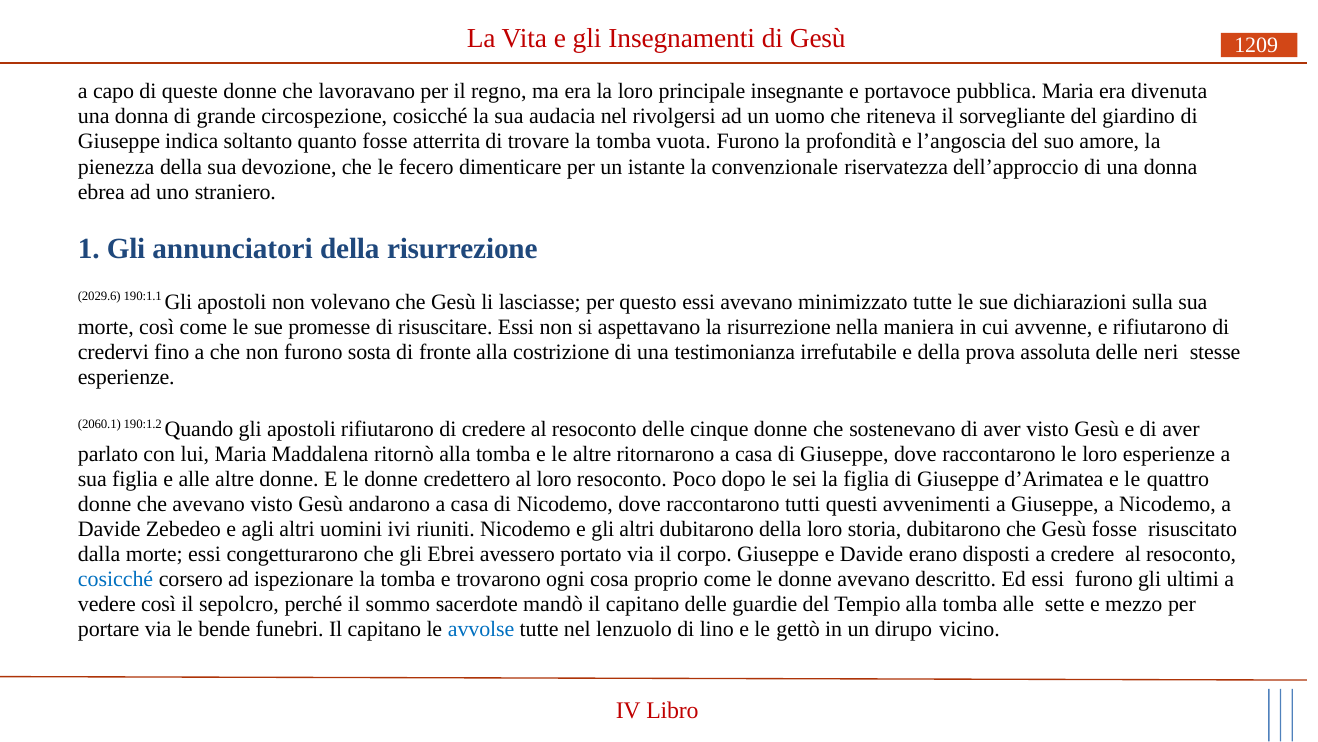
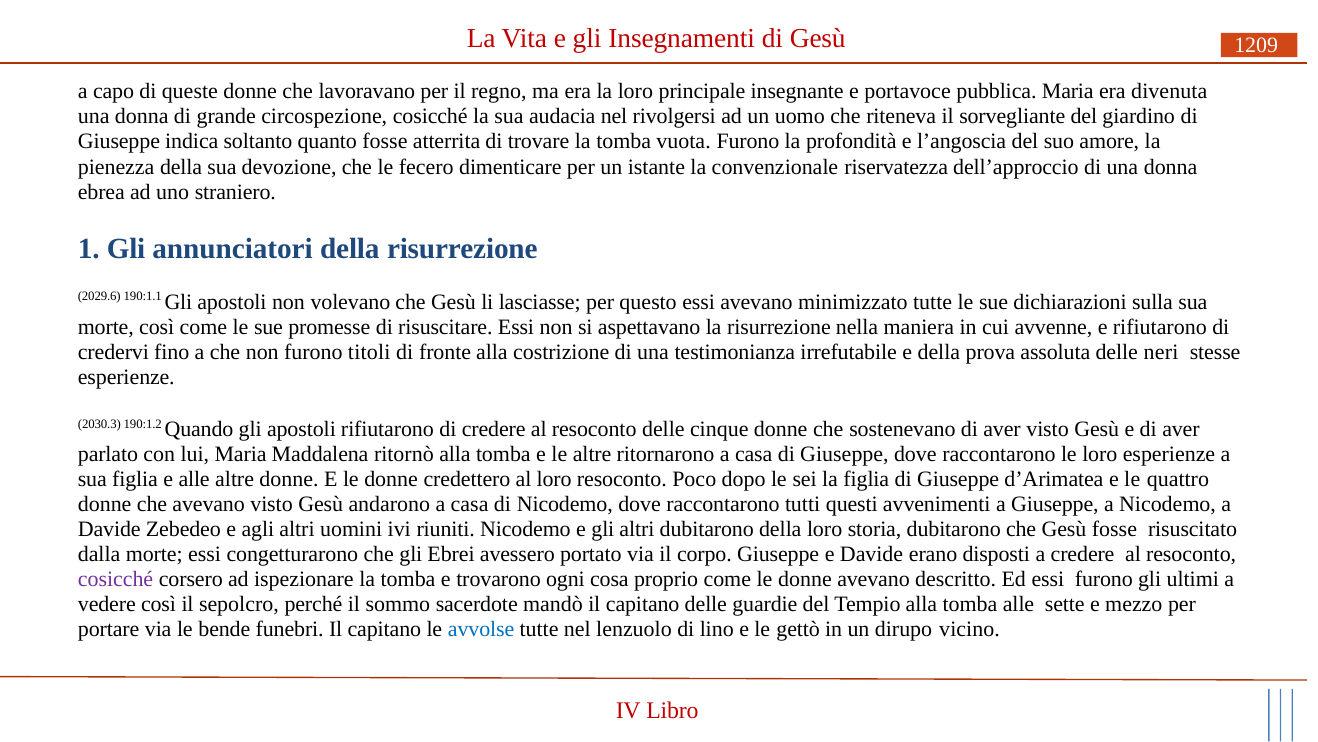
sosta: sosta -> titoli (369, 352)
2060.1: 2060.1 -> 2030.3 (99, 424)
cosicché colour: blue -> purple (116, 580)
